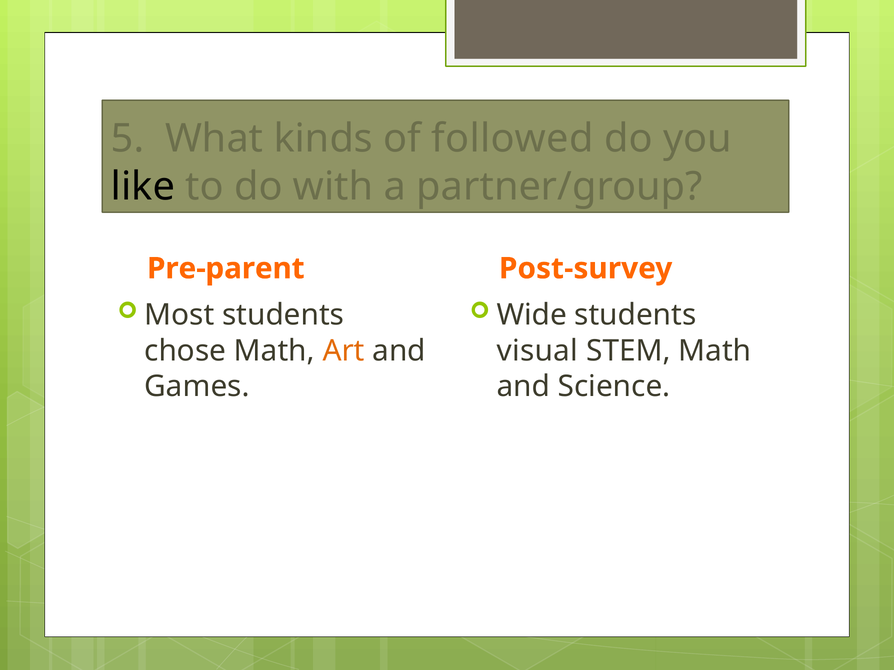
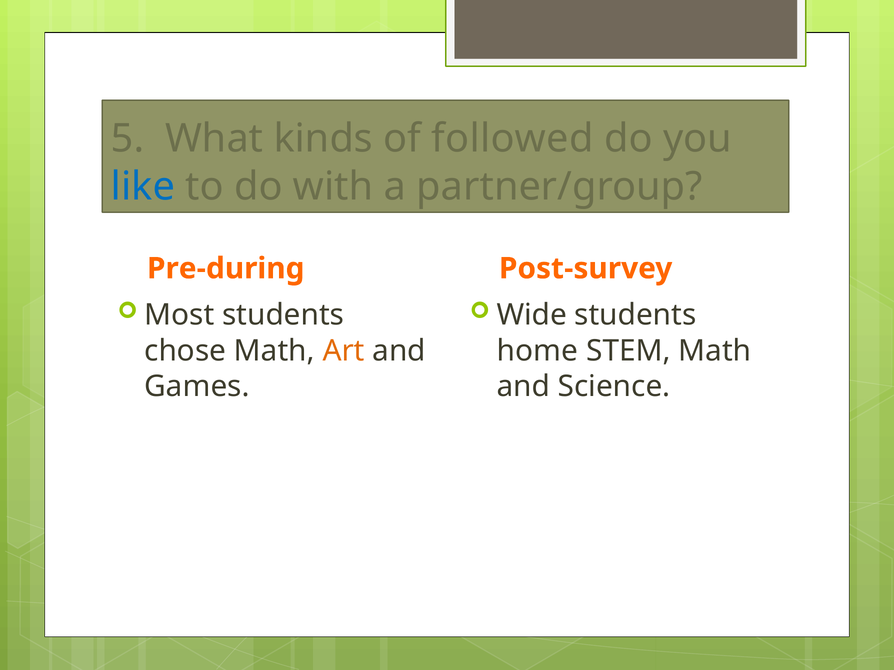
like colour: black -> blue (143, 187)
Pre-parent: Pre-parent -> Pre-during (226, 269)
visual: visual -> home (537, 351)
